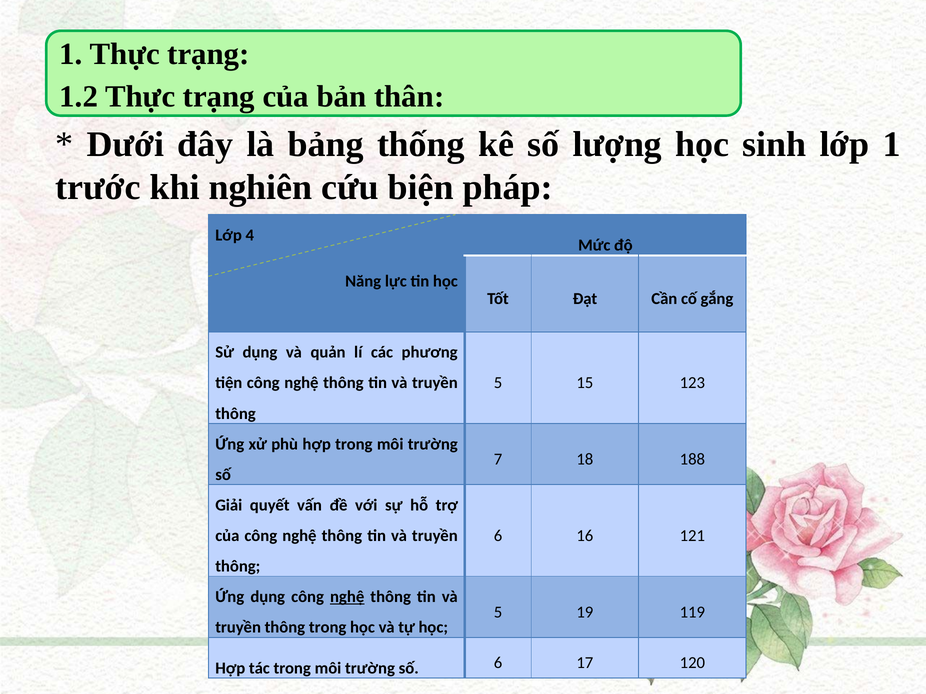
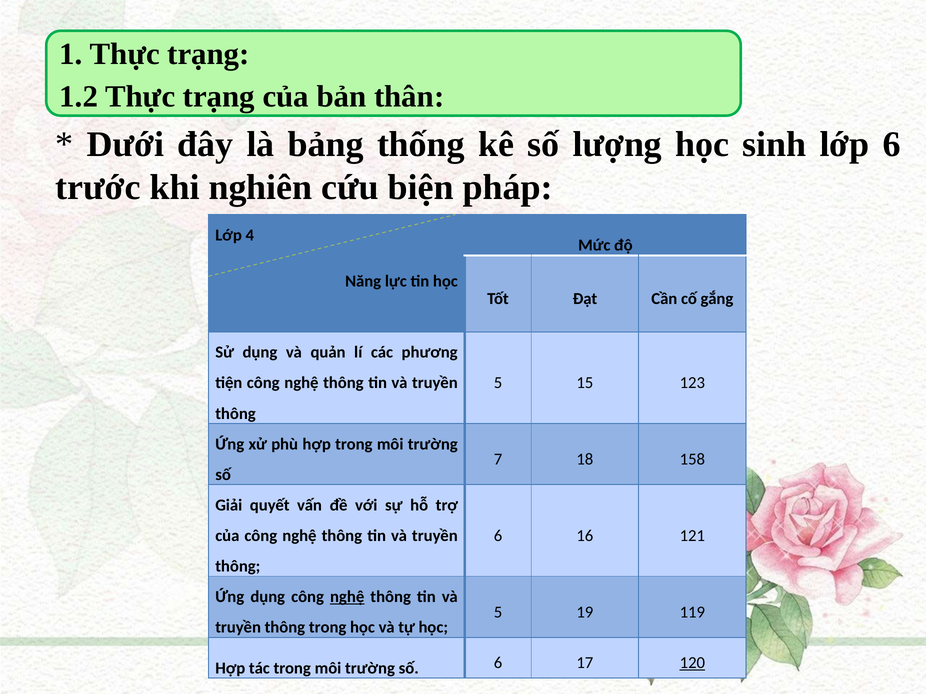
lớp 1: 1 -> 6 (892, 144)
188: 188 -> 158 (692, 460)
120 underline: none -> present (692, 663)
